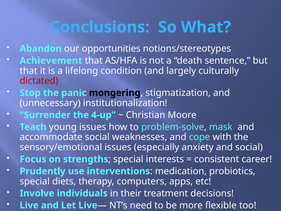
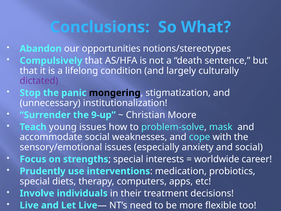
Achievement: Achievement -> Compulsively (51, 61)
dictated colour: red -> purple (39, 81)
4-up: 4-up -> 9-up (103, 115)
consistent: consistent -> worldwide (217, 159)
